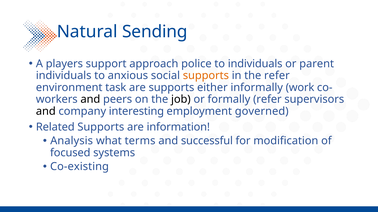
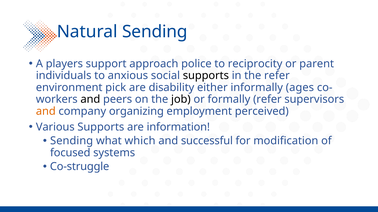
to individuals: individuals -> reciprocity (255, 64)
supports colour: orange -> black (206, 76)
task: task -> pick (116, 88)
are supports: supports -> disability (171, 88)
work: work -> ages (300, 88)
and colour: black -> orange (46, 112)
interesting: interesting -> organizing (136, 112)
governed: governed -> perceived (262, 112)
Related: Related -> Various (55, 127)
Analysis: Analysis -> Sending (72, 141)
terms: terms -> which (140, 141)
Co-existing: Co-existing -> Co-struggle (80, 167)
